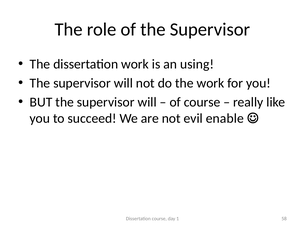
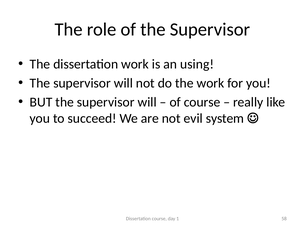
enable: enable -> system (225, 118)
